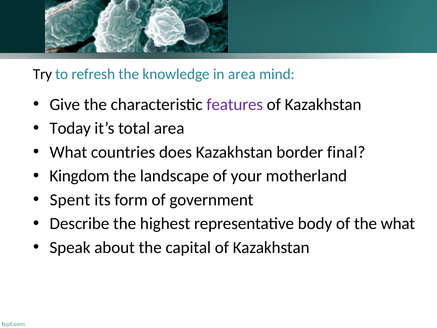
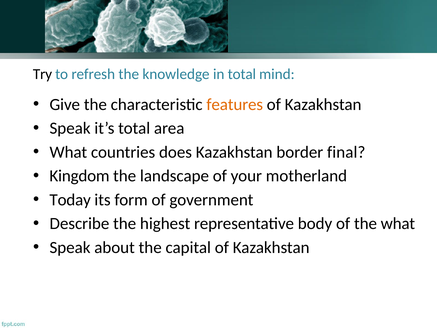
in area: area -> total (242, 74)
features colour: purple -> orange (235, 104)
Today: Today -> Speak (70, 128)
Spent: Spent -> Today (70, 200)
